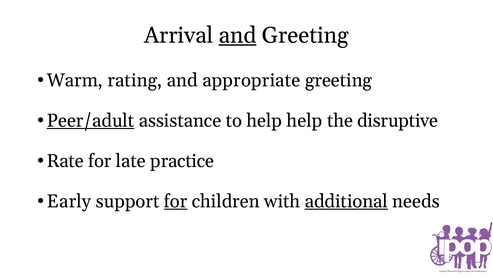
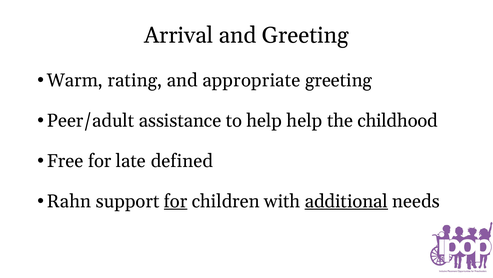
and underline: present -> none (238, 35)
Peer/adult underline: present -> none (91, 120)
disruptive: disruptive -> childhood (398, 120)
Rate: Rate -> Free (65, 161)
practice: practice -> defined (182, 161)
Early: Early -> Rahn (69, 201)
